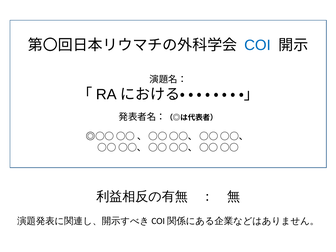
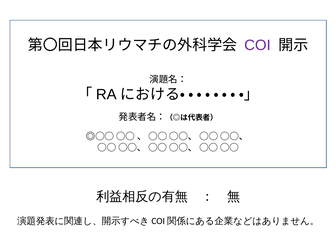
COI colour: blue -> purple (257, 45)
